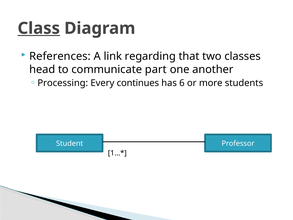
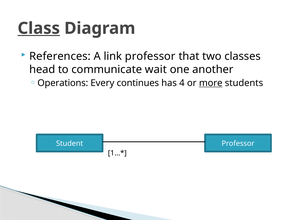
link regarding: regarding -> professor (150, 56)
part: part -> wait (156, 69)
Processing: Processing -> Operations (63, 83)
6: 6 -> 4 (182, 83)
more underline: none -> present (211, 83)
